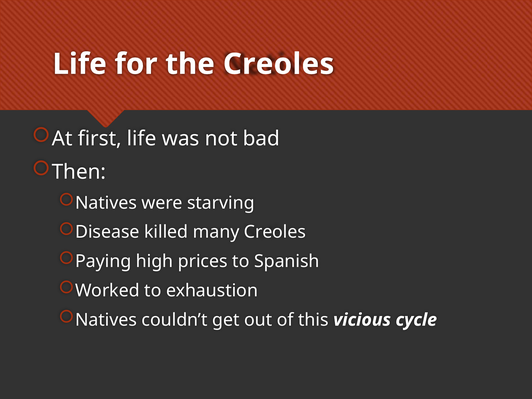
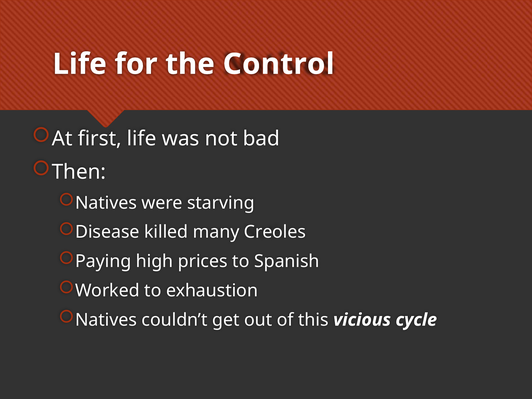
the Creoles: Creoles -> Control (279, 64)
